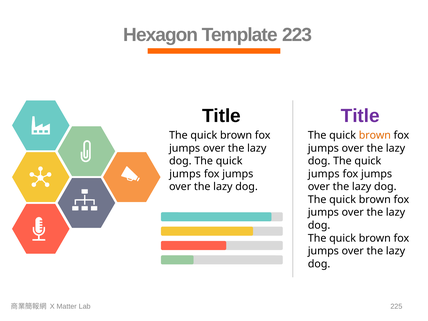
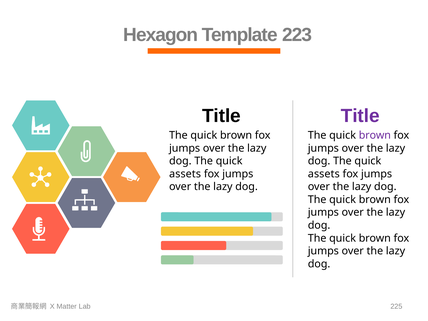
brown colour: orange -> purple (375, 135)
jumps: jumps -> assets (185, 174)
jumps: jumps -> assets (324, 174)
